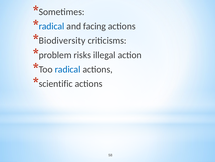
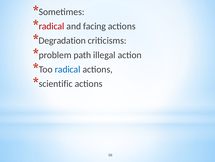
radical colour: blue -> red (52, 26)
Biodiversity: Biodiversity -> Degradation (62, 40)
risks: risks -> path (82, 55)
